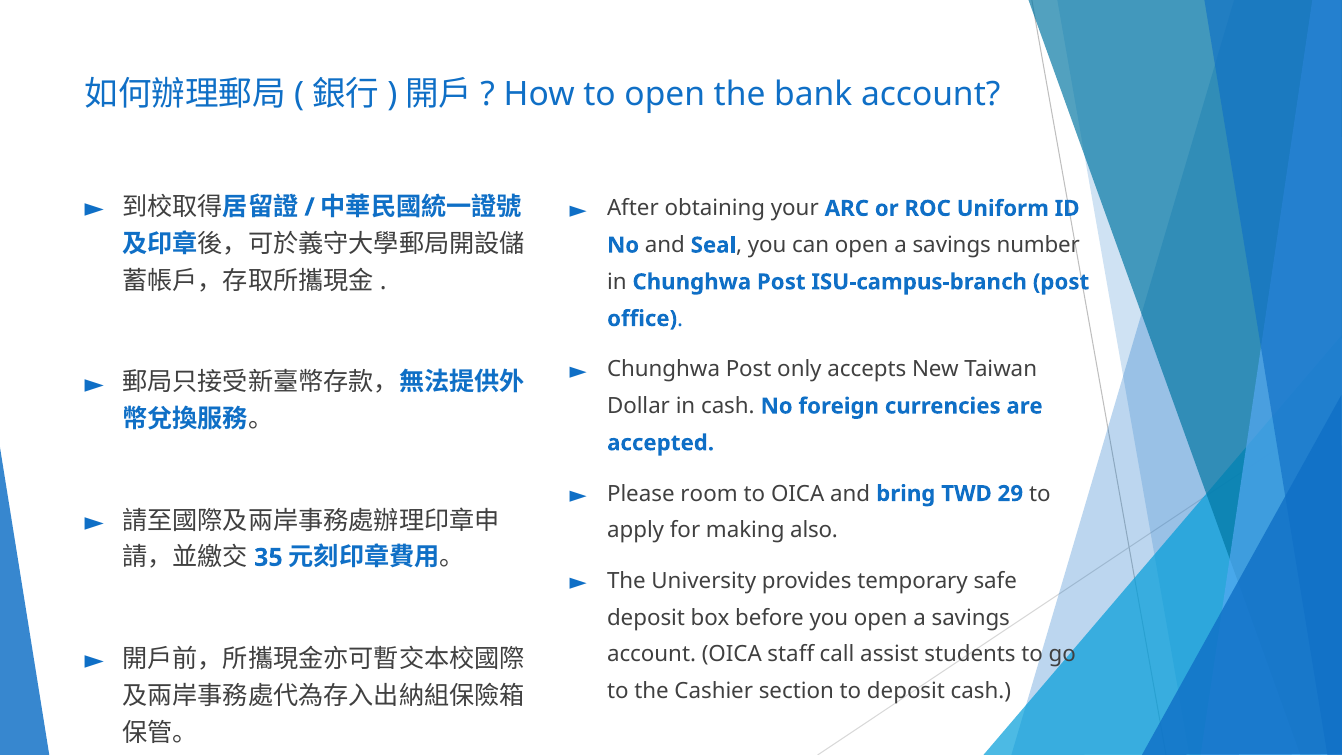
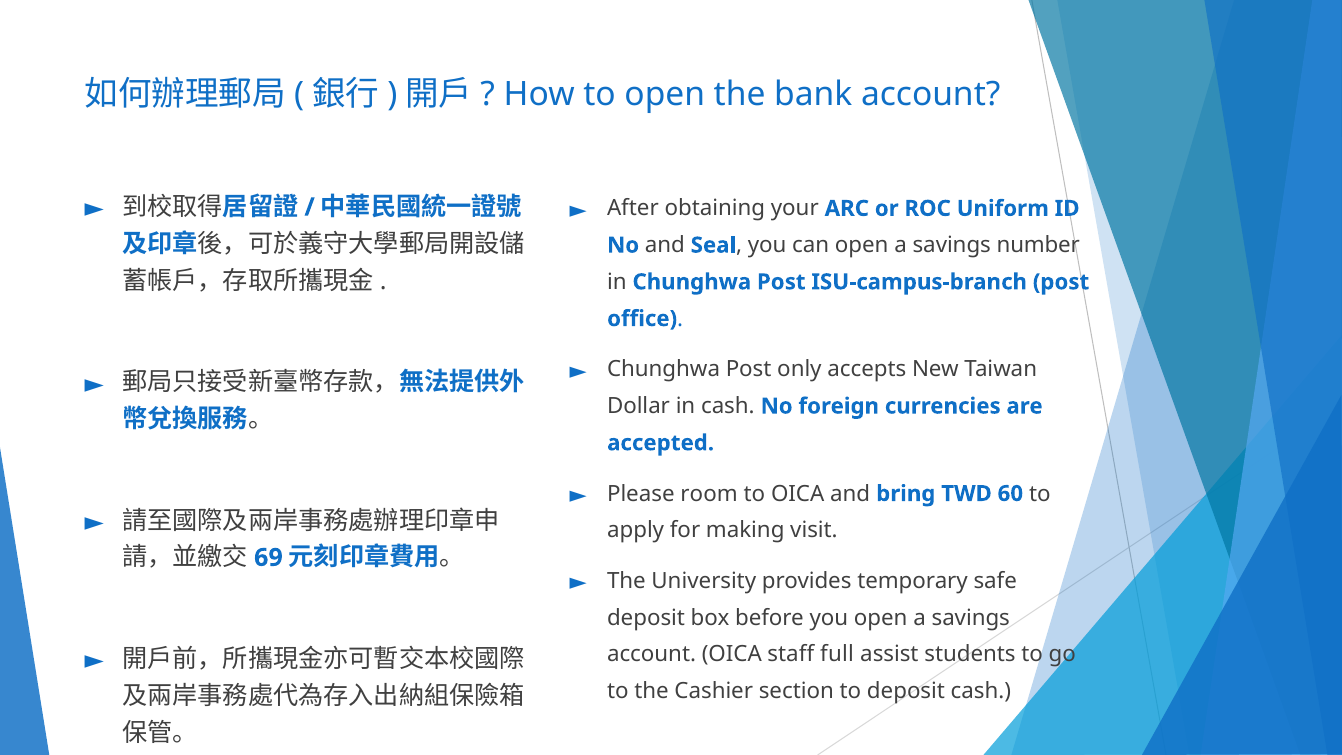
29: 29 -> 60 (1010, 494)
also: also -> visit (814, 530)
35: 35 -> 69 (268, 558)
call: call -> full (837, 654)
